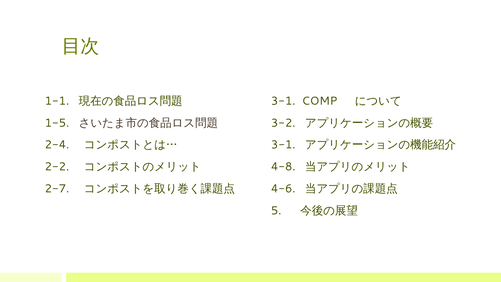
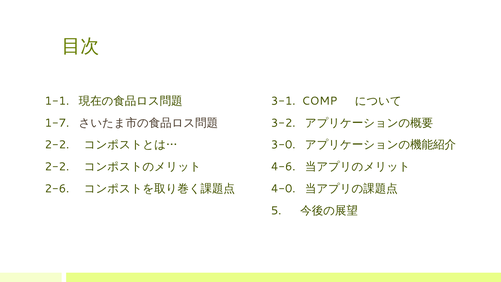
1-5: 1-5 -> 1-7 (57, 123)
2-4: 2-4 -> 2-2 (57, 145)
3-1: 3-1 -> 3-0 (283, 145)
4-8: 4-8 -> 4-6 (283, 167)
2-7: 2-7 -> 2-6 (57, 189)
4-6: 4-6 -> 4-0 (283, 189)
